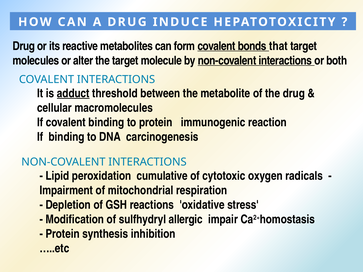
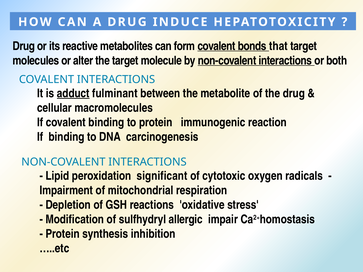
threshold: threshold -> fulminant (115, 94)
cumulative: cumulative -> significant (162, 176)
